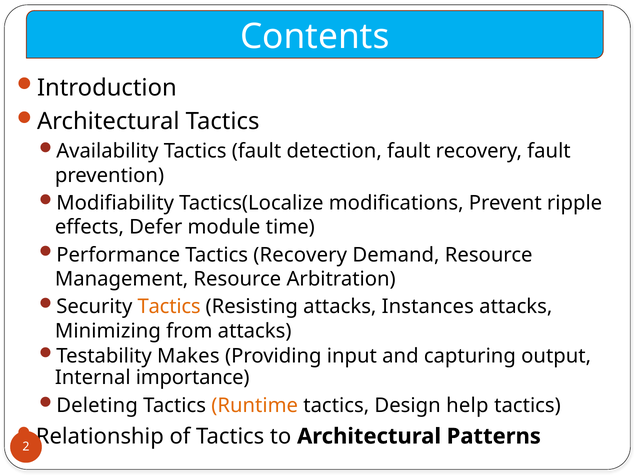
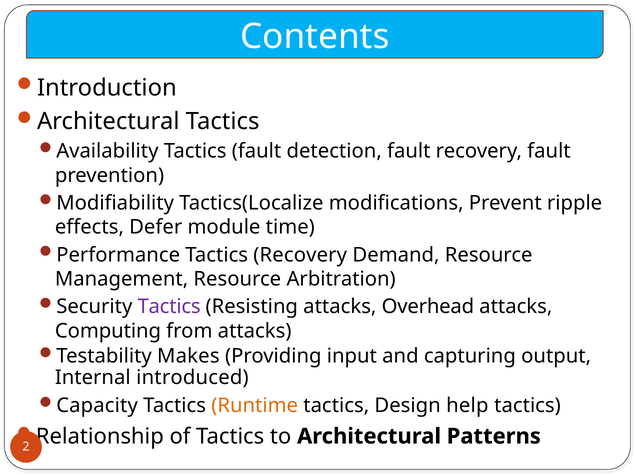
Tactics colour: orange -> purple (169, 307)
Instances: Instances -> Overhead (428, 307)
Minimizing: Minimizing -> Computing (108, 331)
importance: importance -> introduced (192, 378)
Deleting: Deleting -> Capacity (97, 406)
